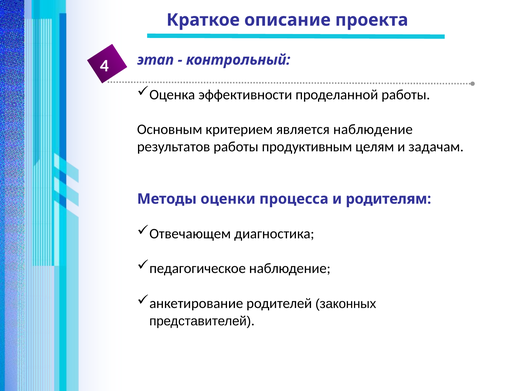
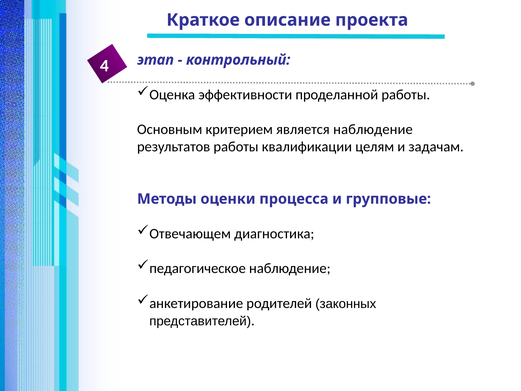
продуктивным: продуктивным -> квалификации (307, 147)
родителям: родителям -> групповые (388, 199)
